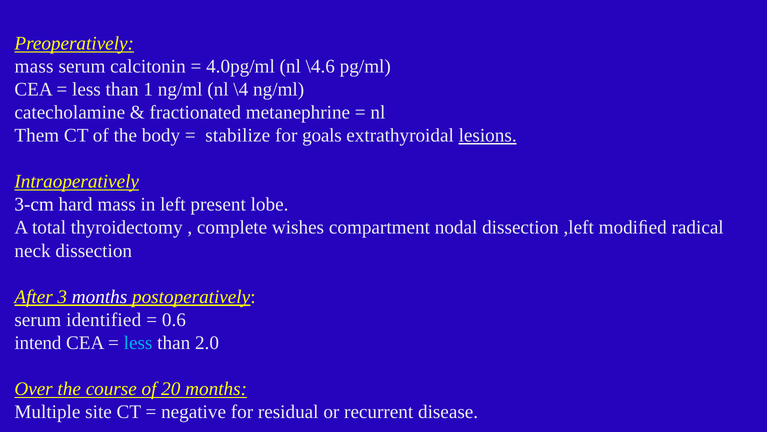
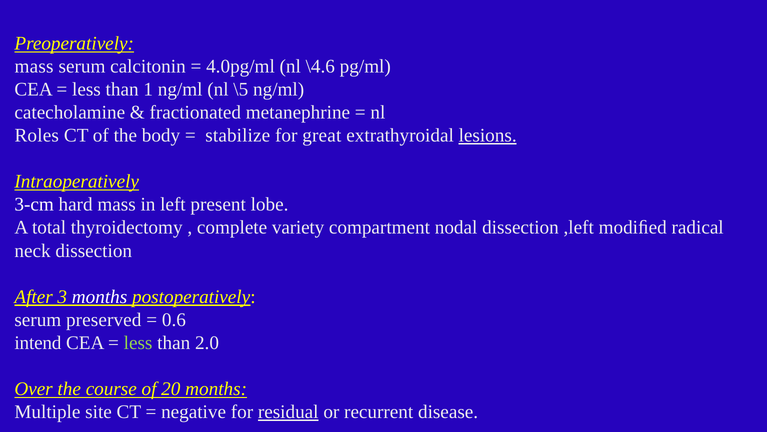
\4: \4 -> \5 (241, 89)
Them: Them -> Roles (37, 135)
goals: goals -> great (322, 135)
wishes: wishes -> variety (298, 227)
identified: identified -> preserved (104, 319)
less colour: light blue -> light green (138, 342)
residual underline: none -> present (288, 411)
